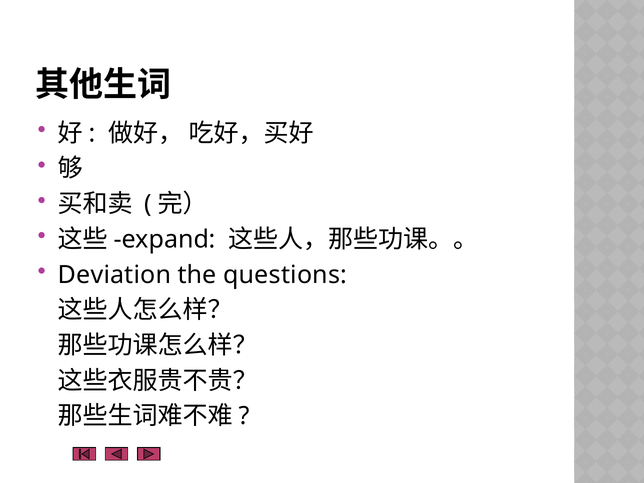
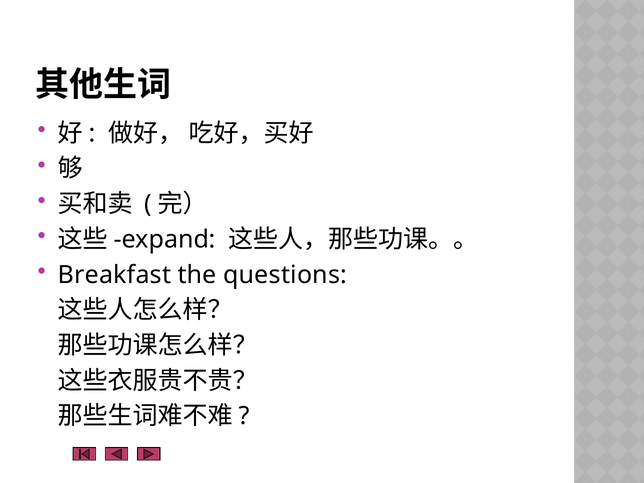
Deviation: Deviation -> Breakfast (114, 275)
